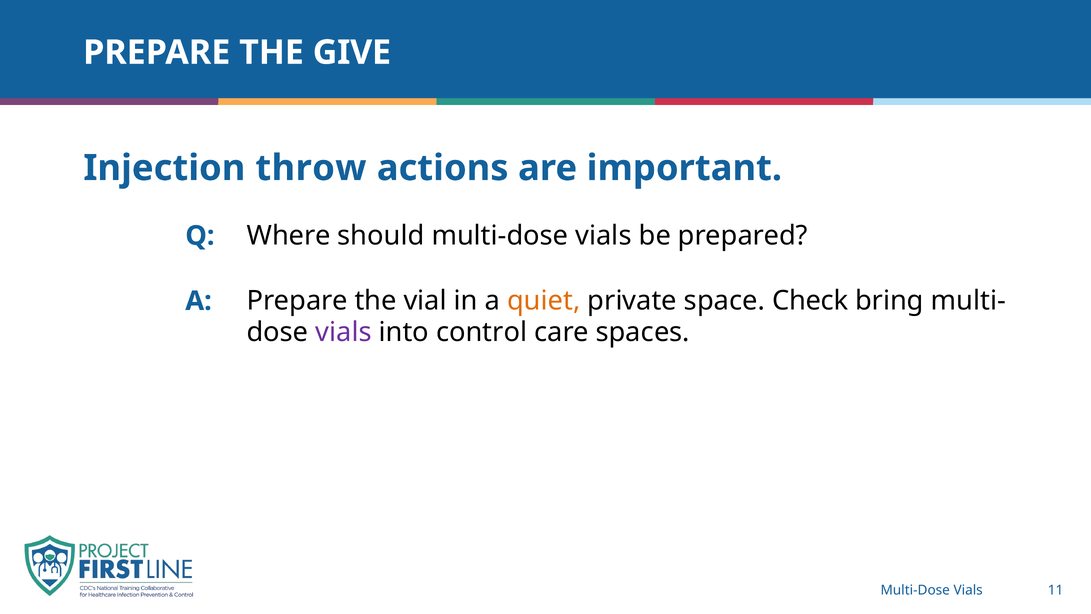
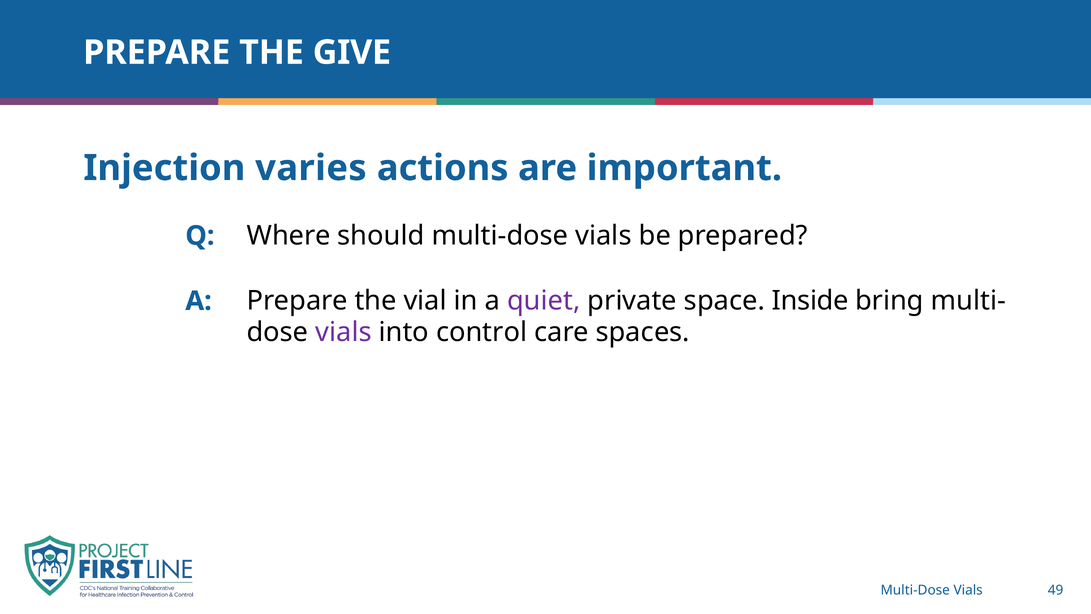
throw: throw -> varies (311, 168)
quiet colour: orange -> purple (544, 301)
Check: Check -> Inside (810, 301)
11: 11 -> 49 (1056, 590)
